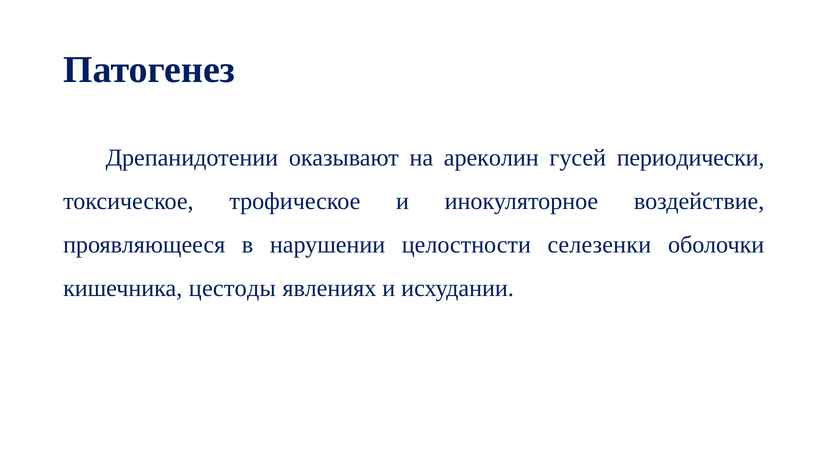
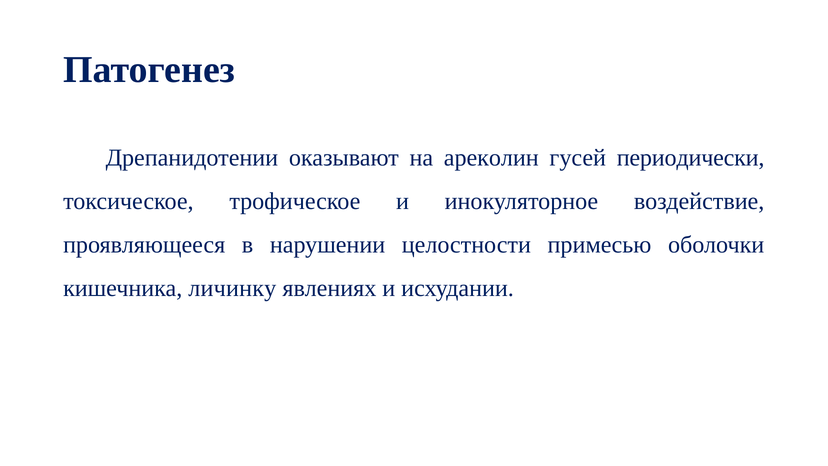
селезенки: селезенки -> примесью (599, 245)
цестоды: цестоды -> личинку (232, 288)
